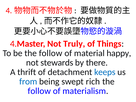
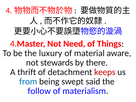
Truly: Truly -> Need (74, 44)
be the follow: follow -> luxury (51, 53)
happy: happy -> aware (119, 53)
keeps colour: blue -> red (105, 72)
rich: rich -> said (93, 82)
